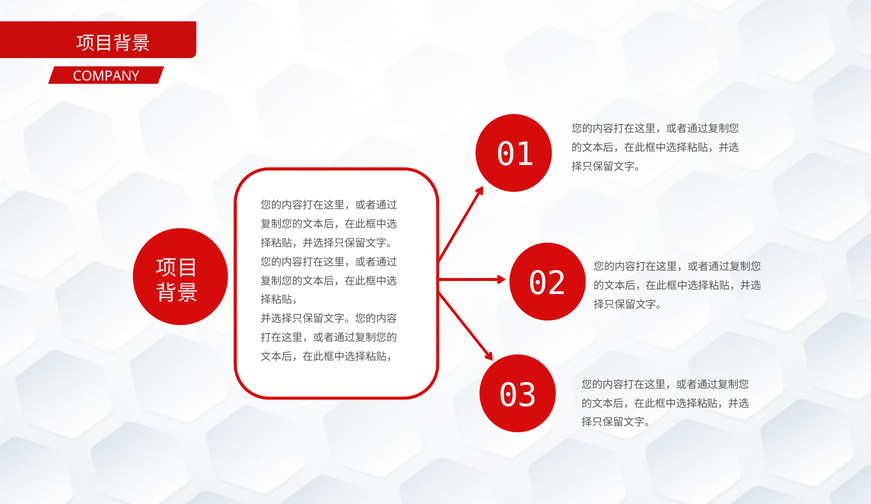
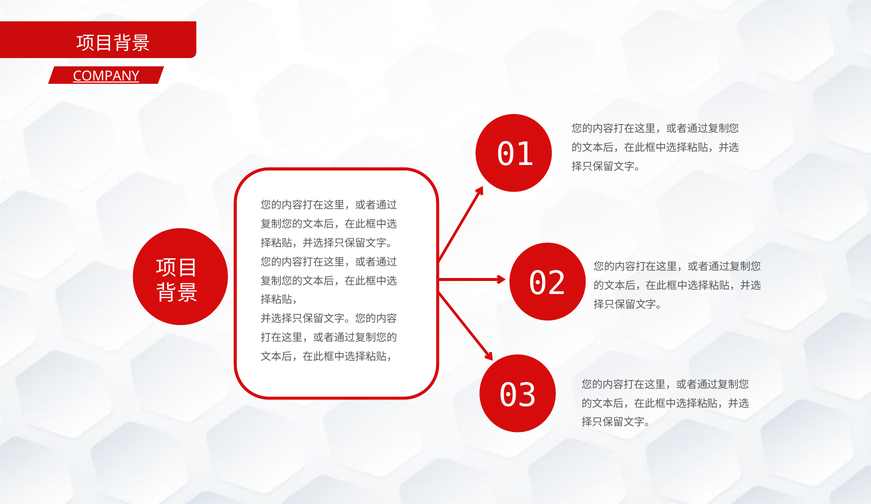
COMPANY underline: none -> present (106, 76)
